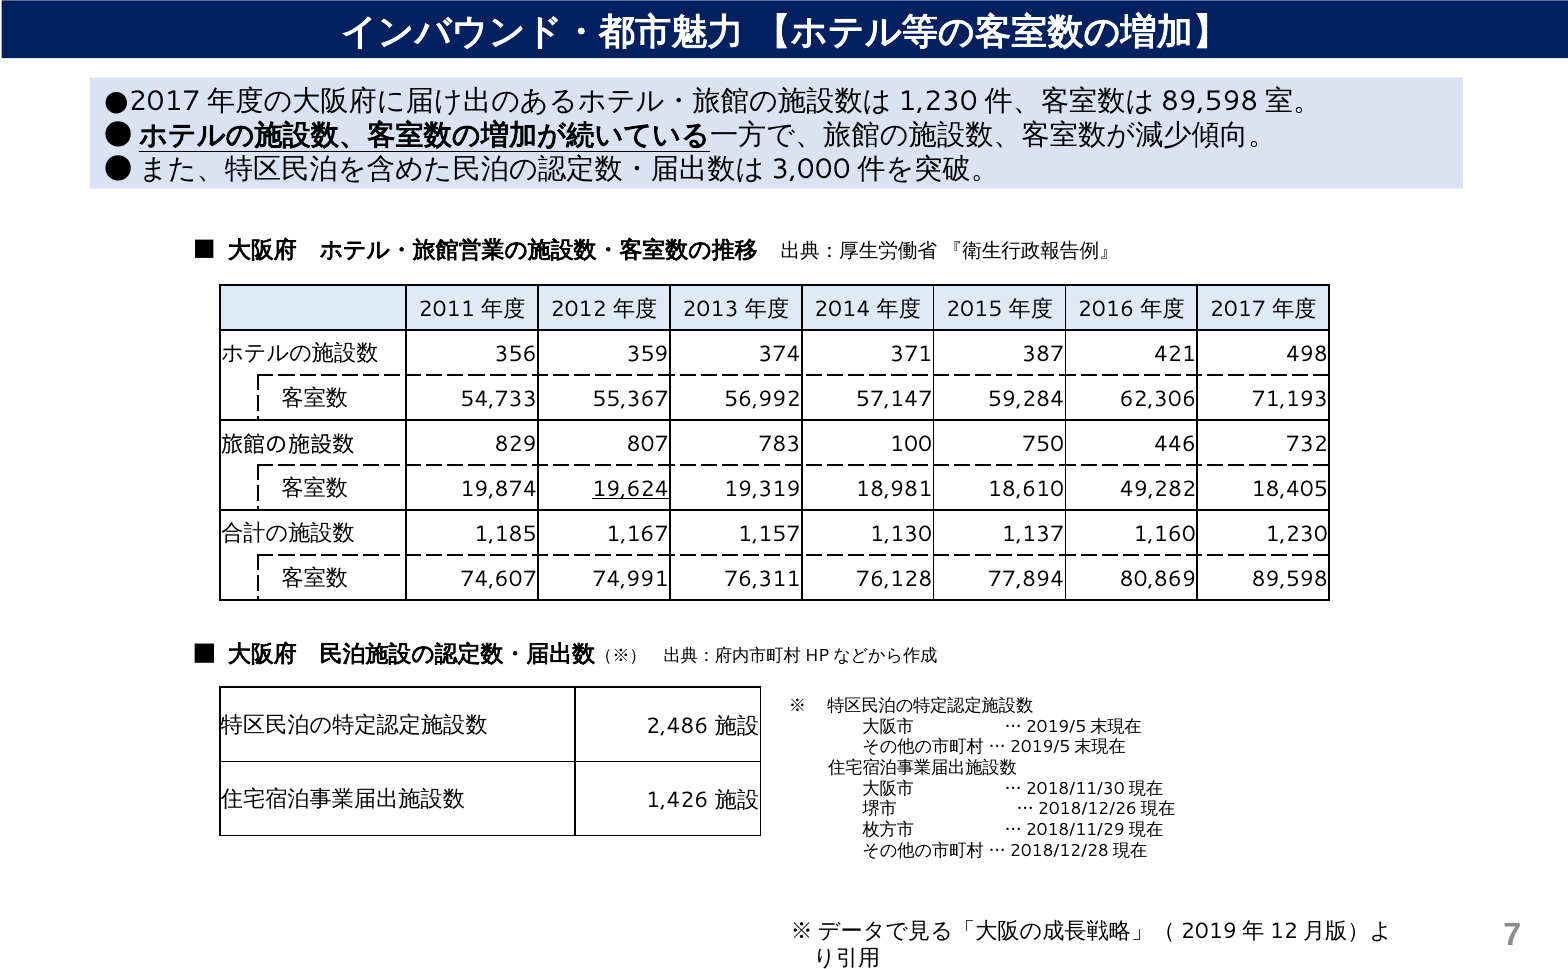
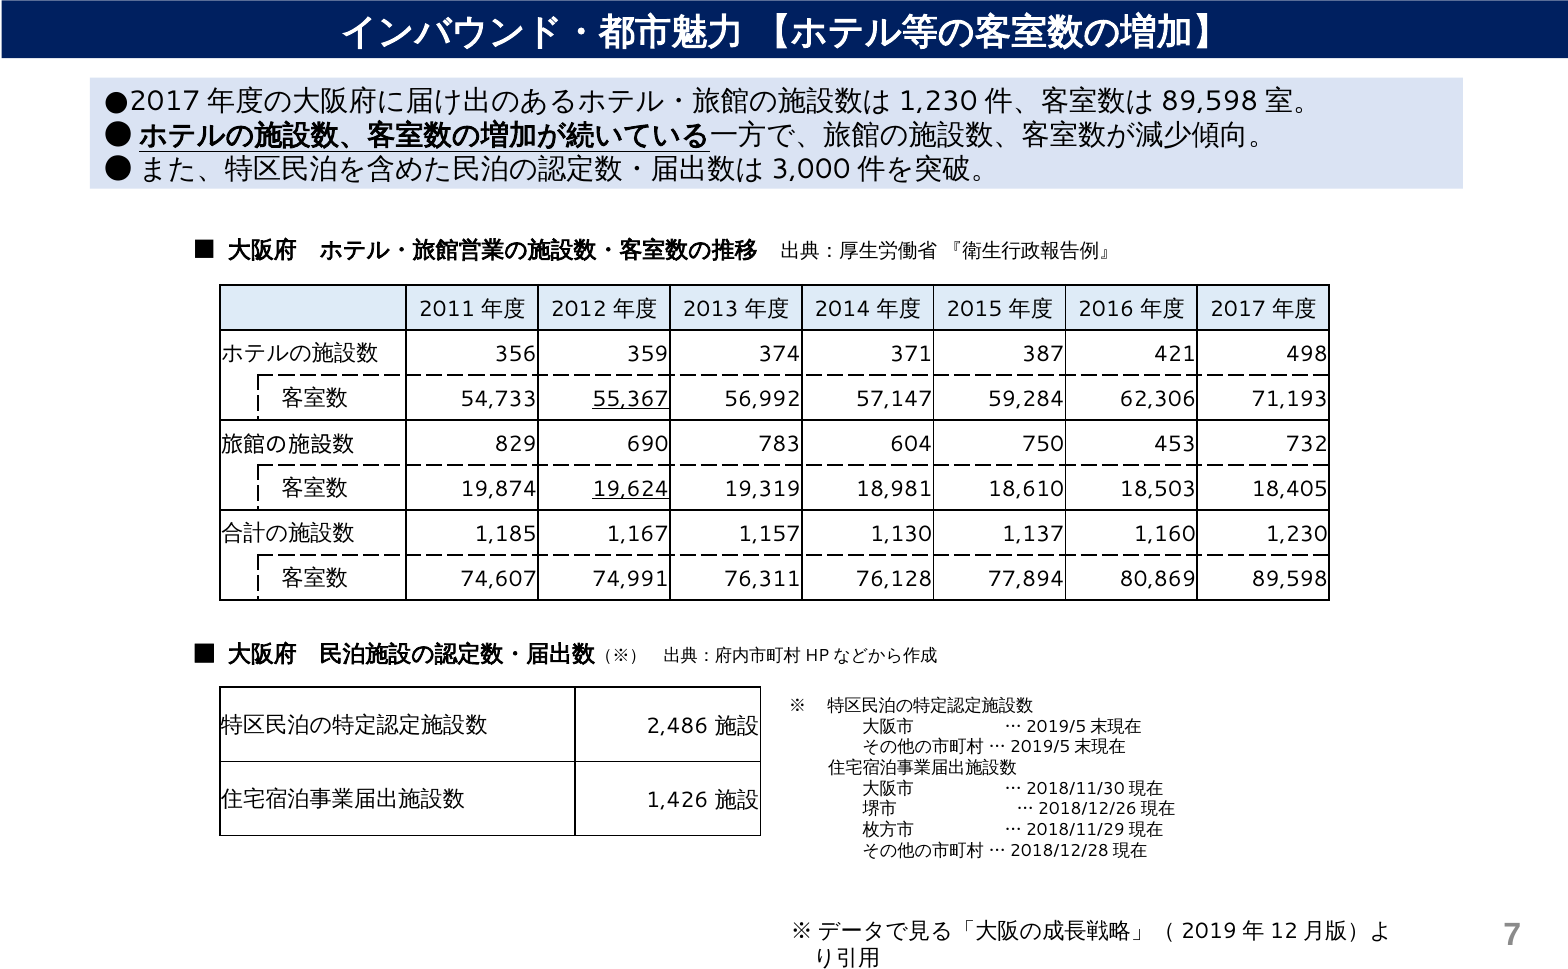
55,367 underline: none -> present (630, 399)
807: 807 -> 690 (648, 444)
100: 100 -> 604 (911, 444)
446: 446 -> 453 (1175, 444)
49,282: 49,282 -> 18,503 (1158, 489)
